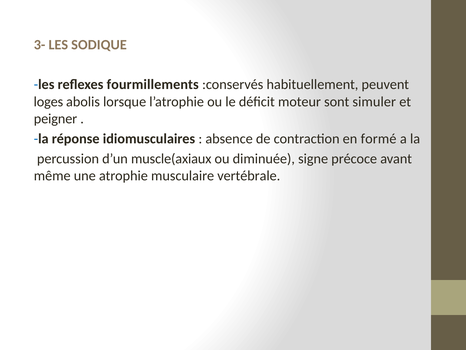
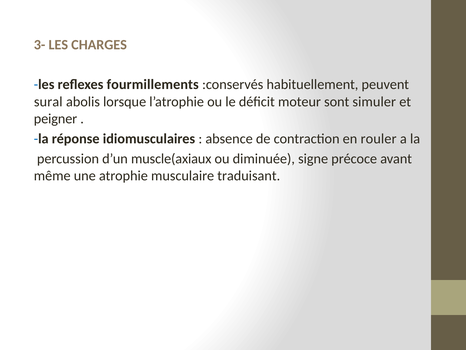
SODIQUE: SODIQUE -> CHARGES (99, 45)
loges: loges -> sural (48, 102)
formé: formé -> rouler (379, 139)
vertébrale: vertébrale -> traduisant (249, 176)
